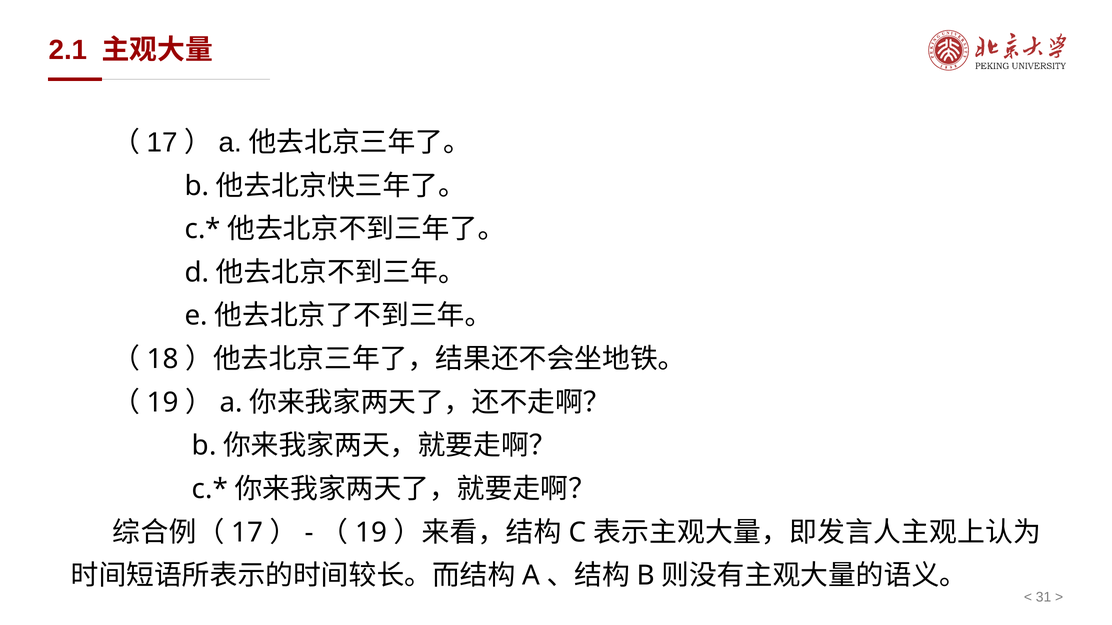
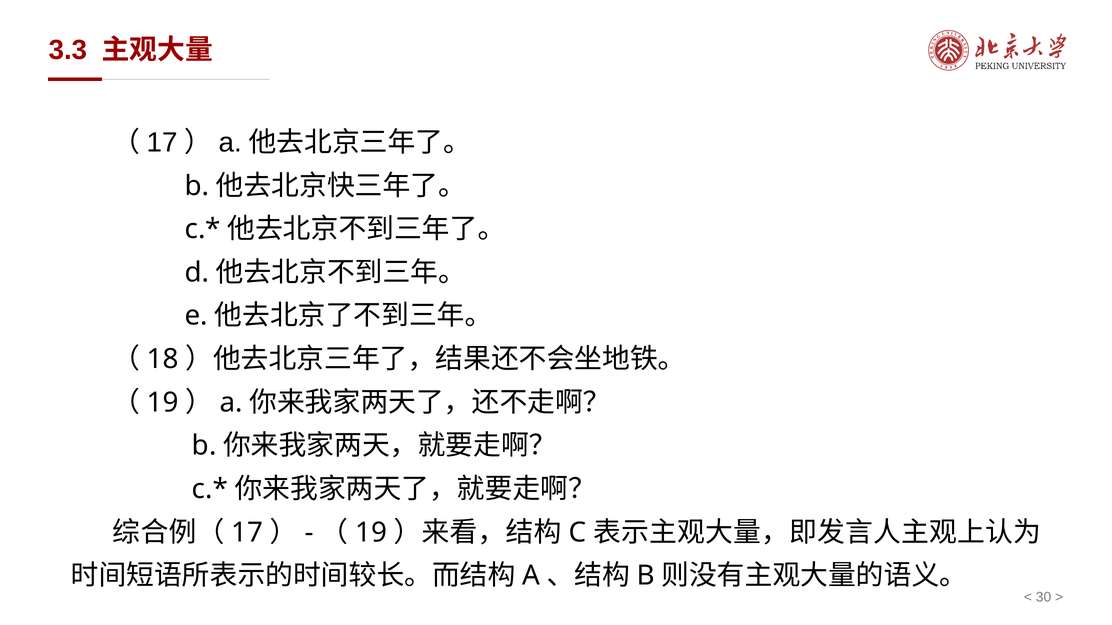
2.1: 2.1 -> 3.3 (68, 50)
31: 31 -> 30 (1044, 597)
